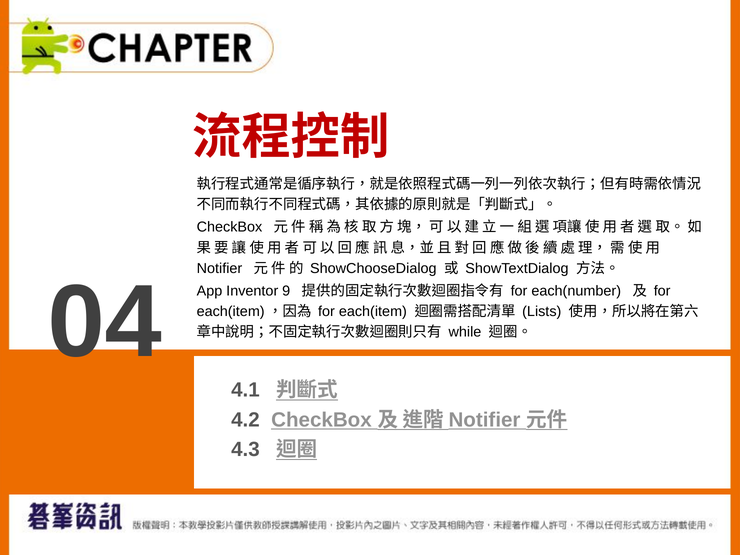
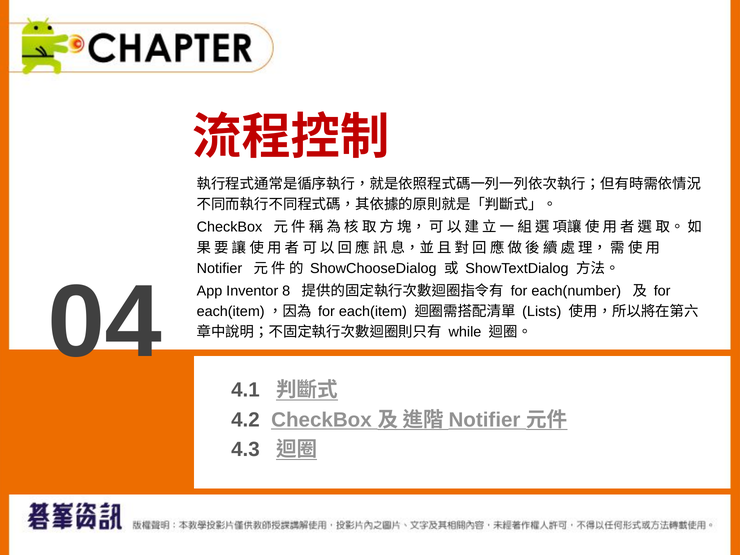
9: 9 -> 8 (286, 291)
